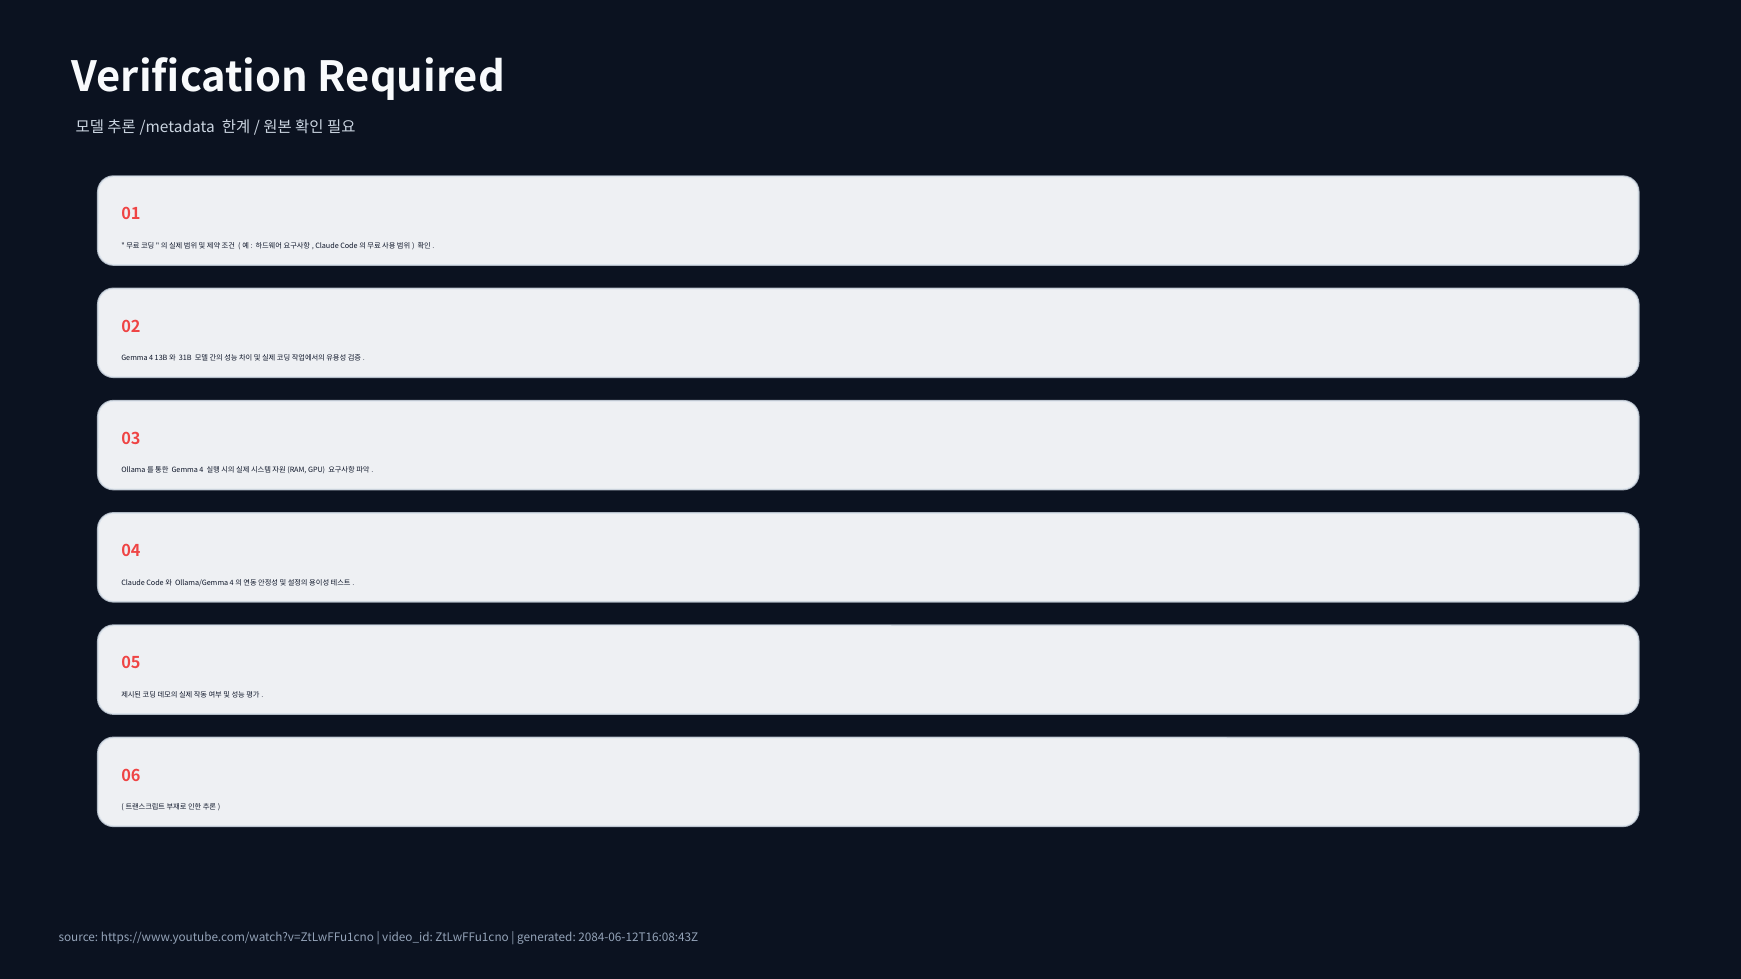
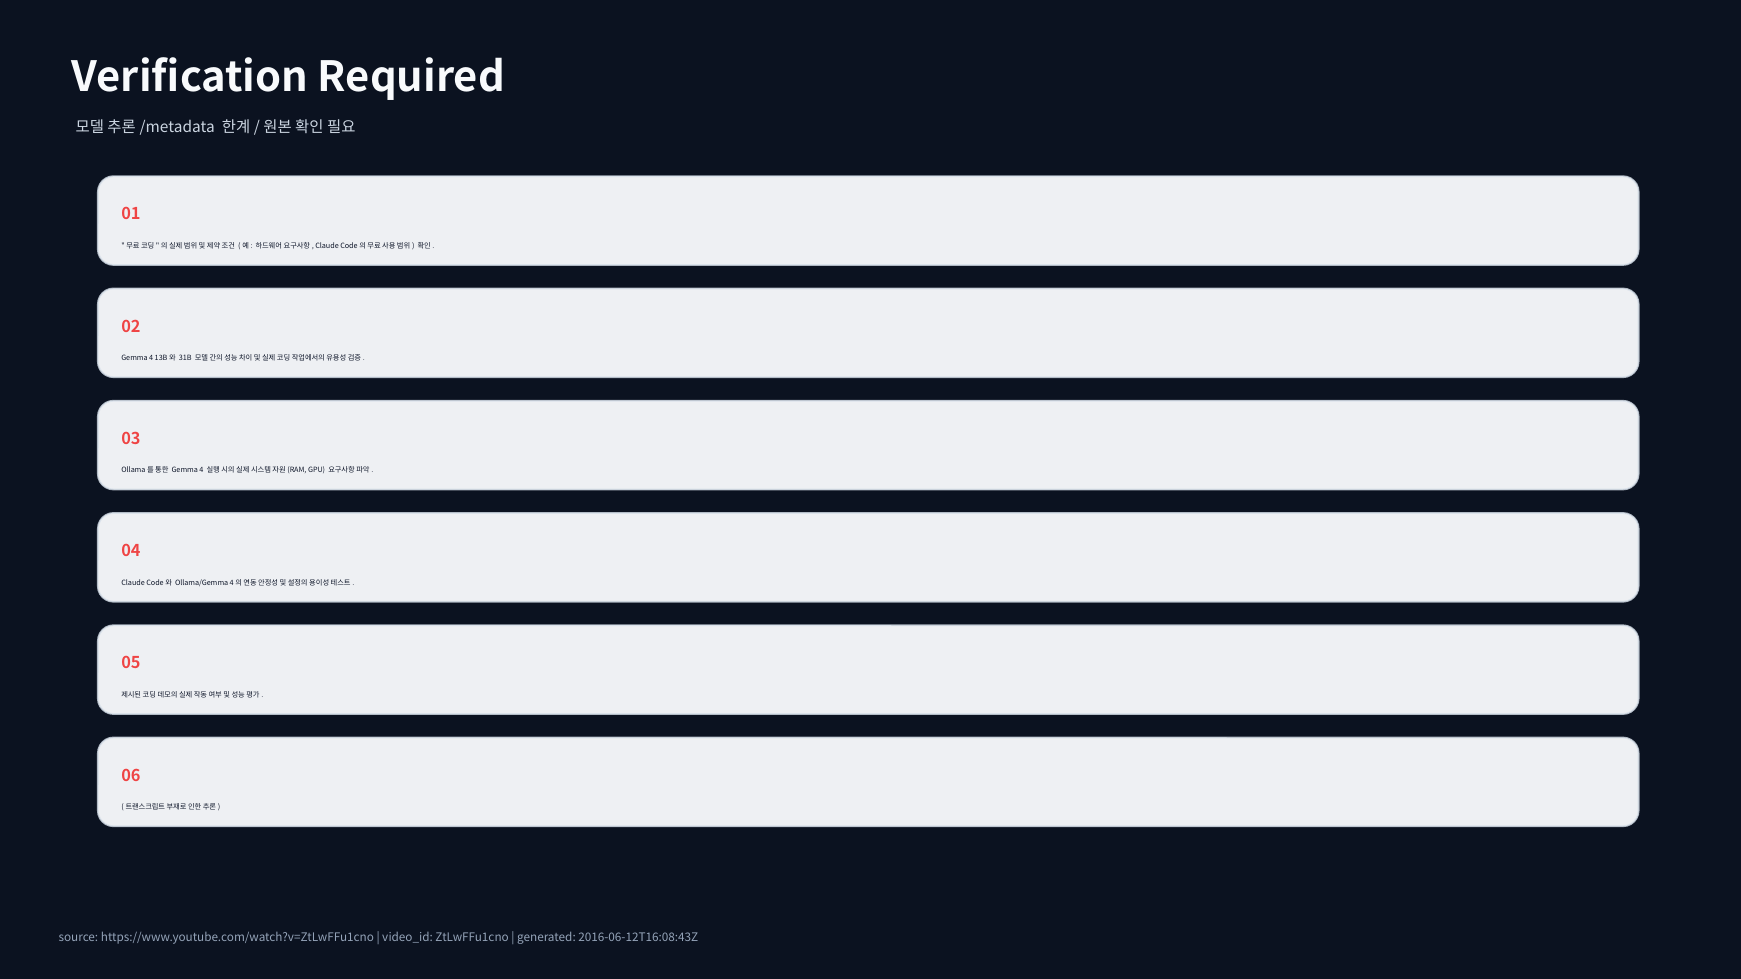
2084-06-12T16:08:43Z: 2084-06-12T16:08:43Z -> 2016-06-12T16:08:43Z (638, 938)
